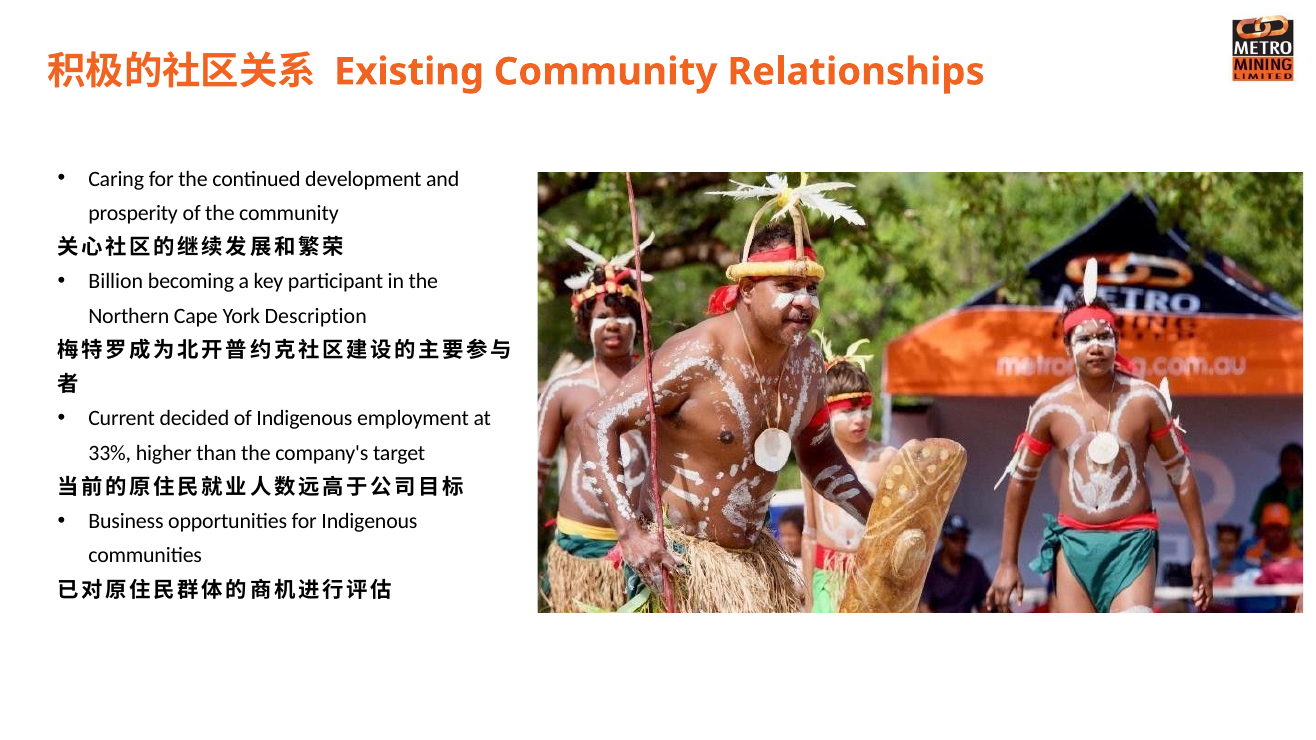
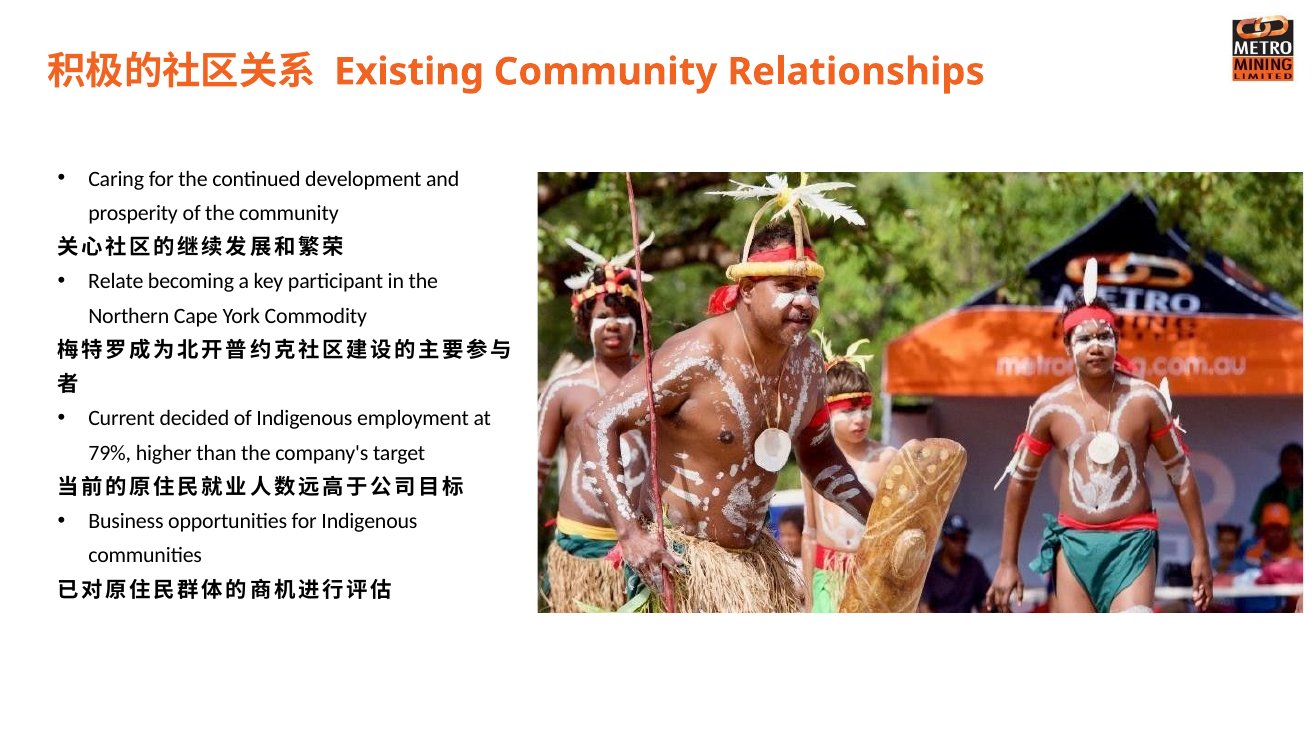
Billion: Billion -> Relate (116, 282)
Description: Description -> Commodity (316, 316)
33%: 33% -> 79% (110, 453)
